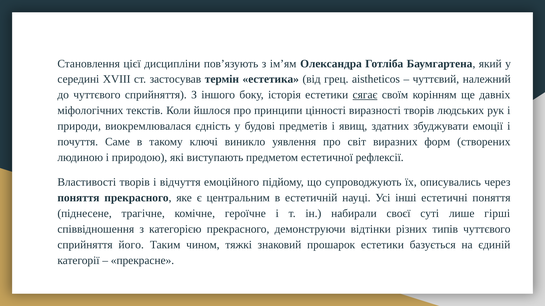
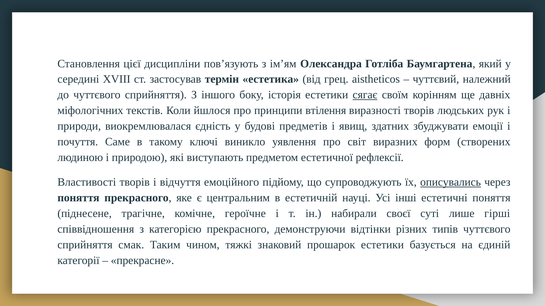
цінності: цінності -> втілення (326, 111)
описувались underline: none -> present (451, 182)
його: його -> смак (131, 245)
